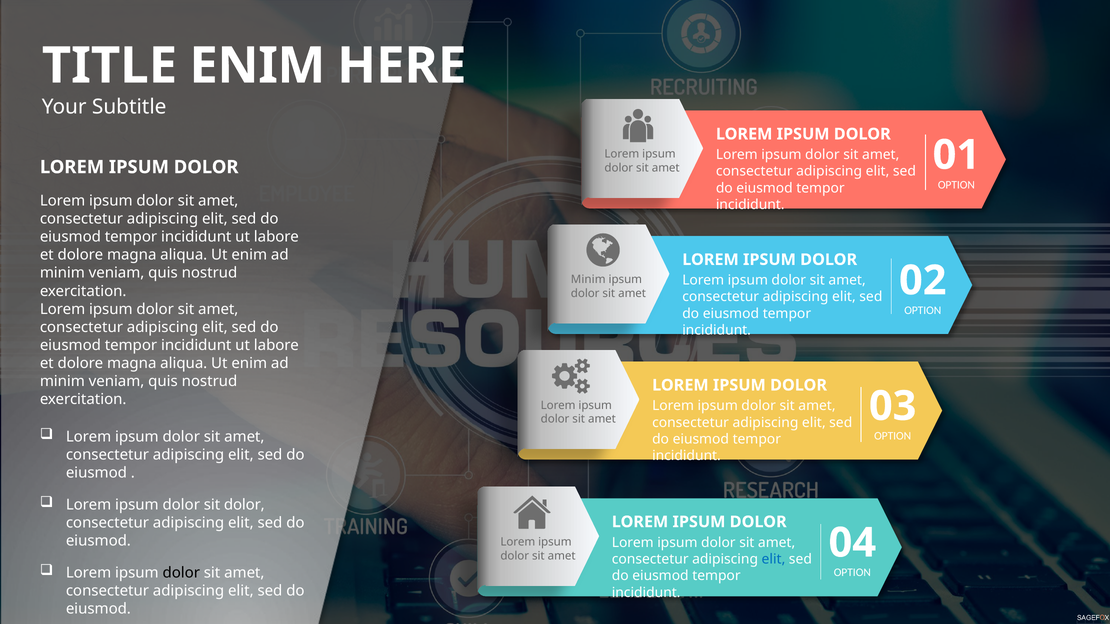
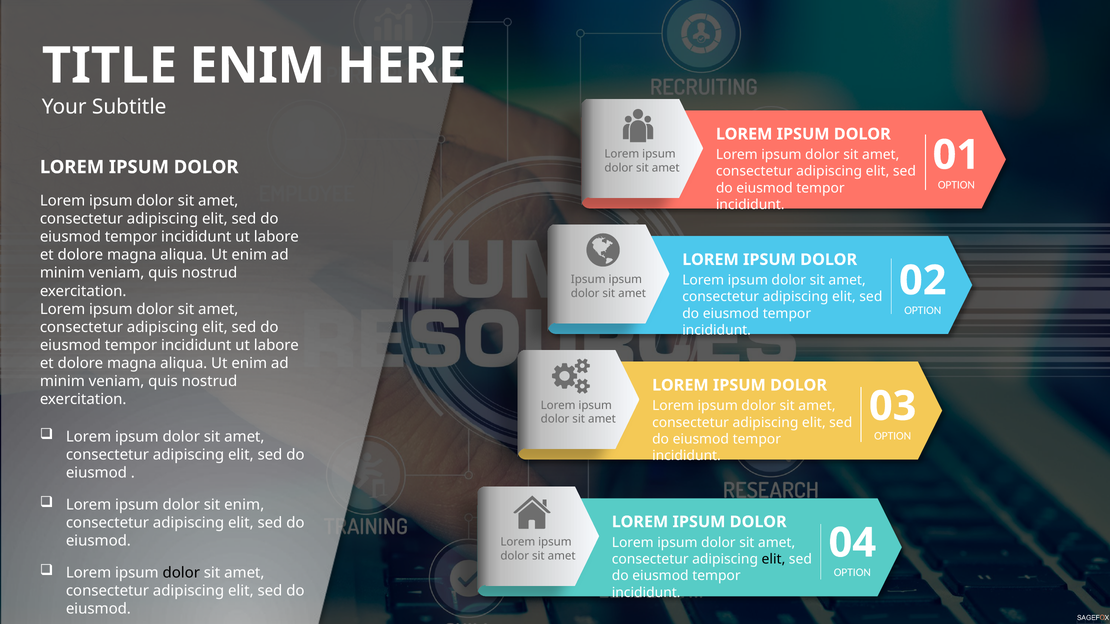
Minim: Minim -> Ipsum (588, 280)
sit dolor: dolor -> enim (244, 505)
elit colour: blue -> black (773, 559)
